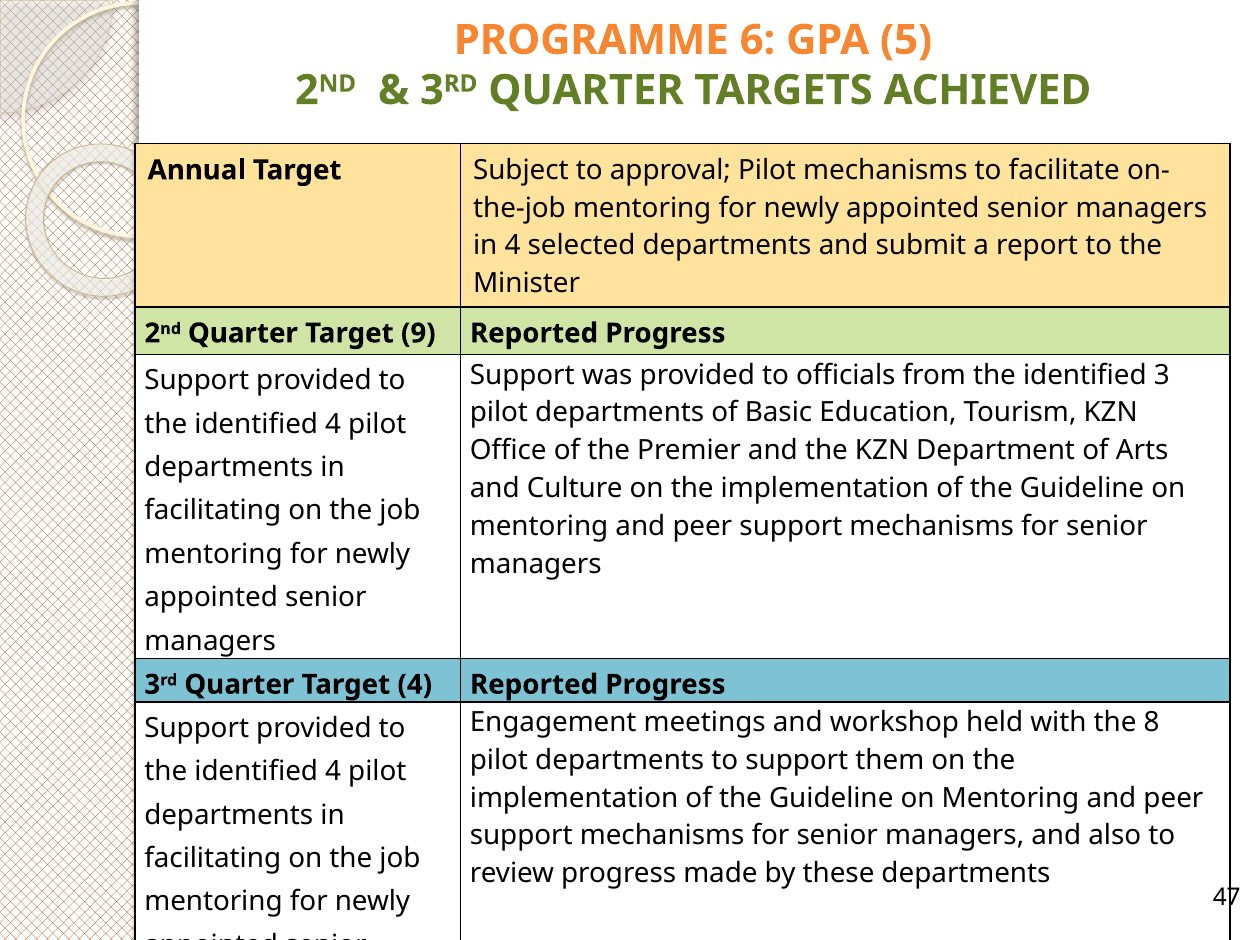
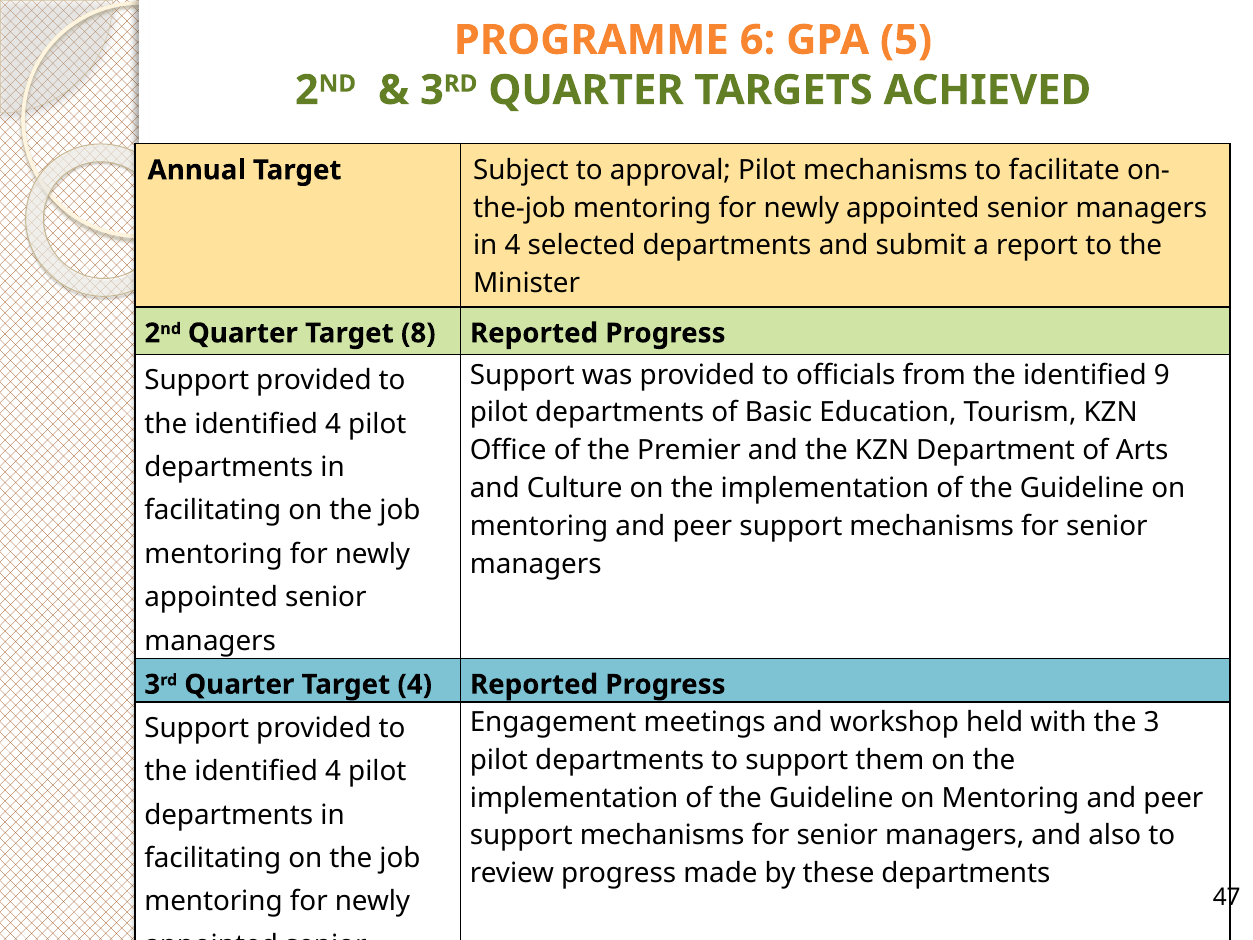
9: 9 -> 8 (418, 333)
identified 3: 3 -> 9 (1162, 375)
the 8: 8 -> 3 (1152, 722)
